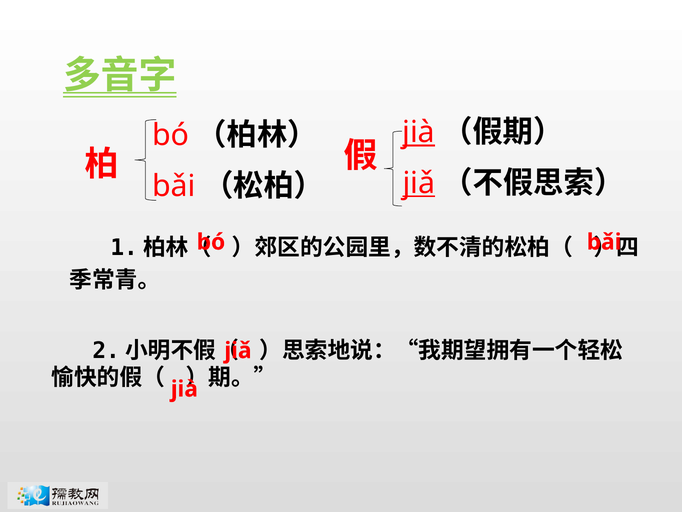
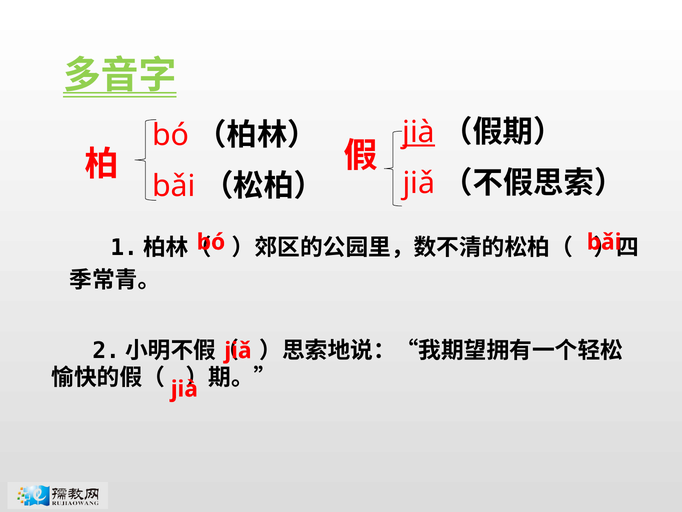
jiǎ underline: present -> none (419, 183)
